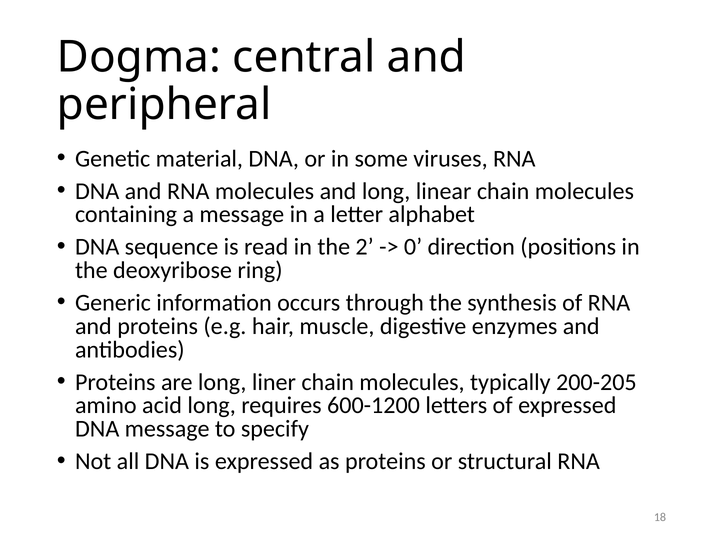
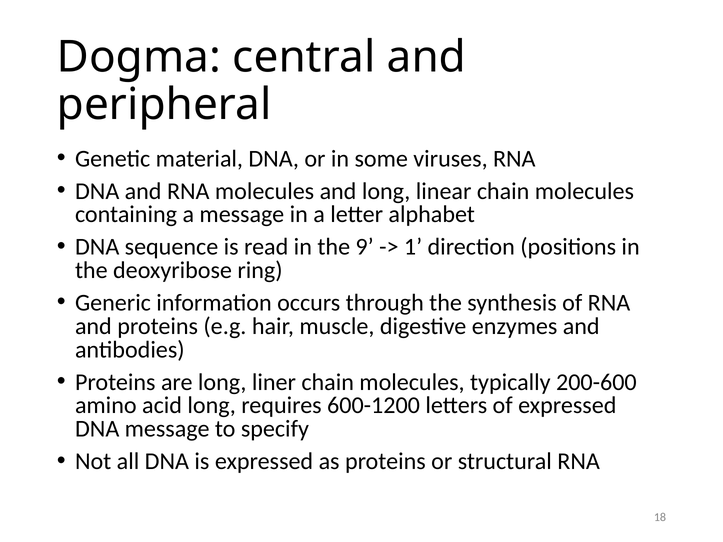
2: 2 -> 9 (365, 247)
0: 0 -> 1 (413, 247)
200-205: 200-205 -> 200-600 (596, 382)
